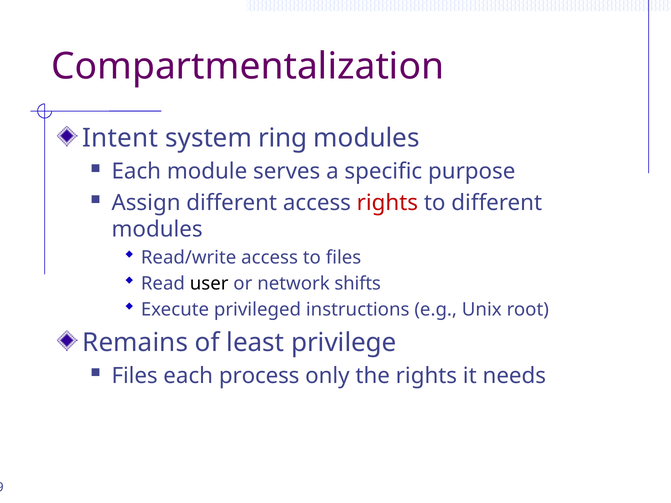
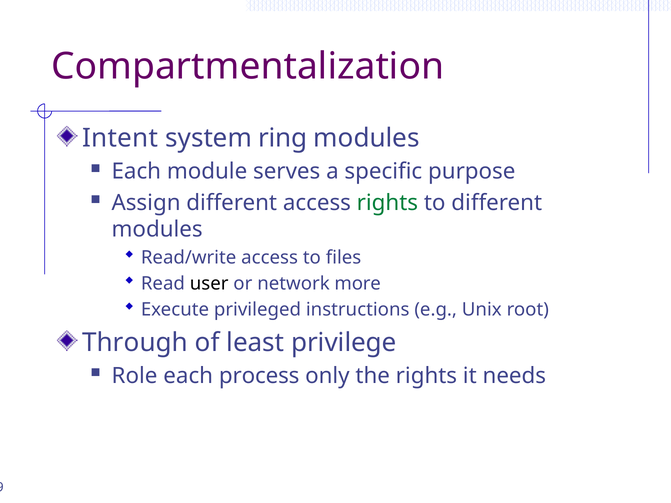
rights colour: red -> green (387, 203)
shifts: shifts -> more (358, 284)
Remains: Remains -> Through (135, 343)
Files: Files -> Role (135, 376)
